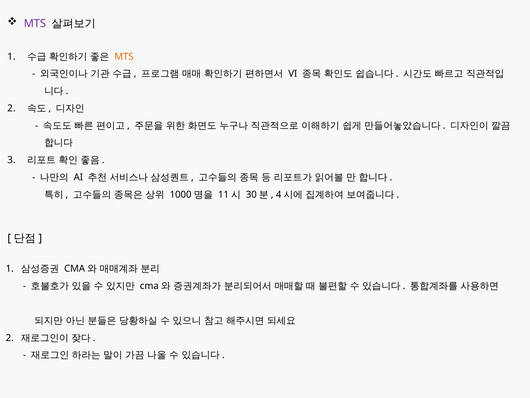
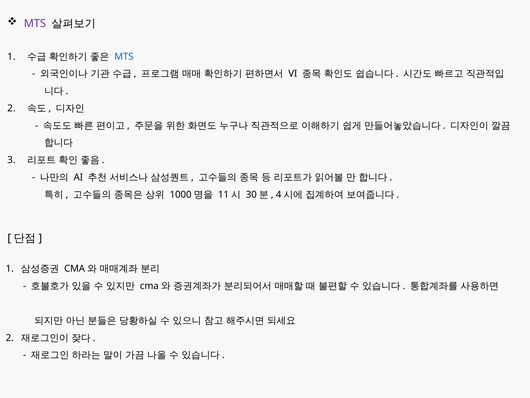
MTS colour: orange -> blue (124, 56)
